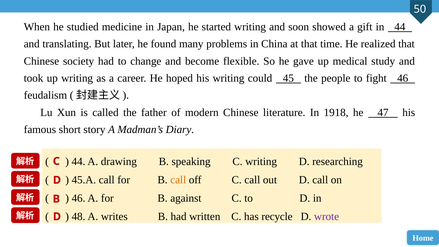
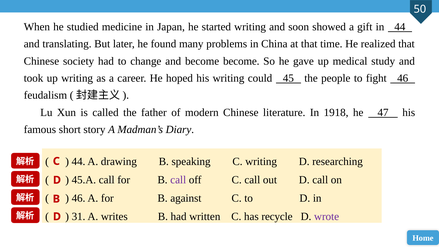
become flexible: flexible -> become (241, 61)
call colour: orange -> purple (178, 180)
48: 48 -> 31 (79, 217)
